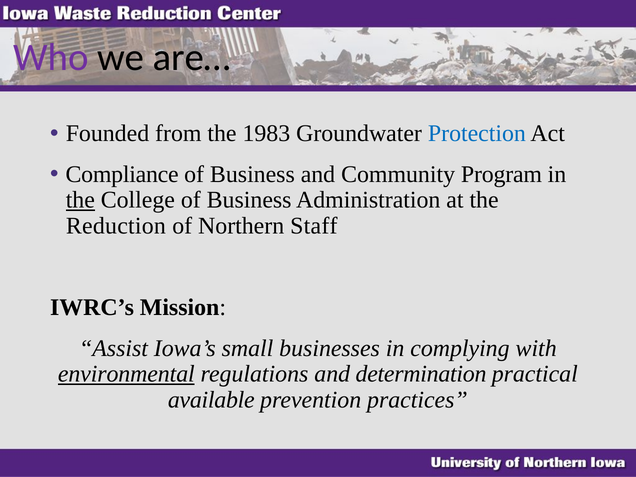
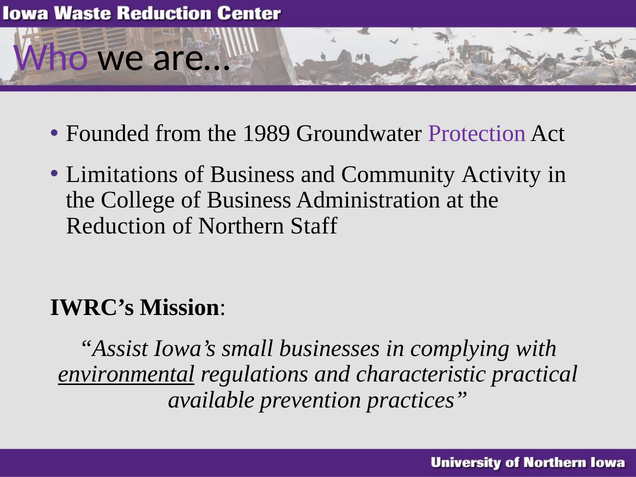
1983: 1983 -> 1989 (266, 134)
Protection colour: blue -> purple (477, 134)
Compliance: Compliance -> Limitations (122, 174)
Program: Program -> Activity (501, 174)
the underline: present -> none (80, 200)
determination: determination -> characteristic (421, 374)
